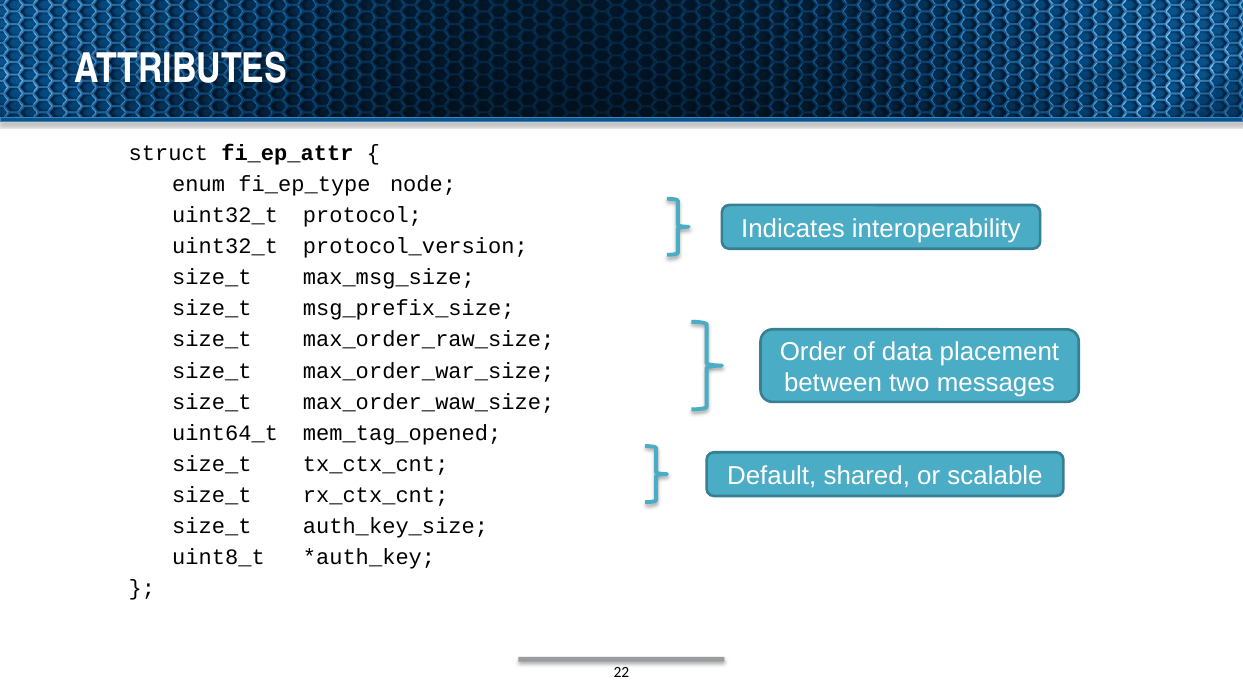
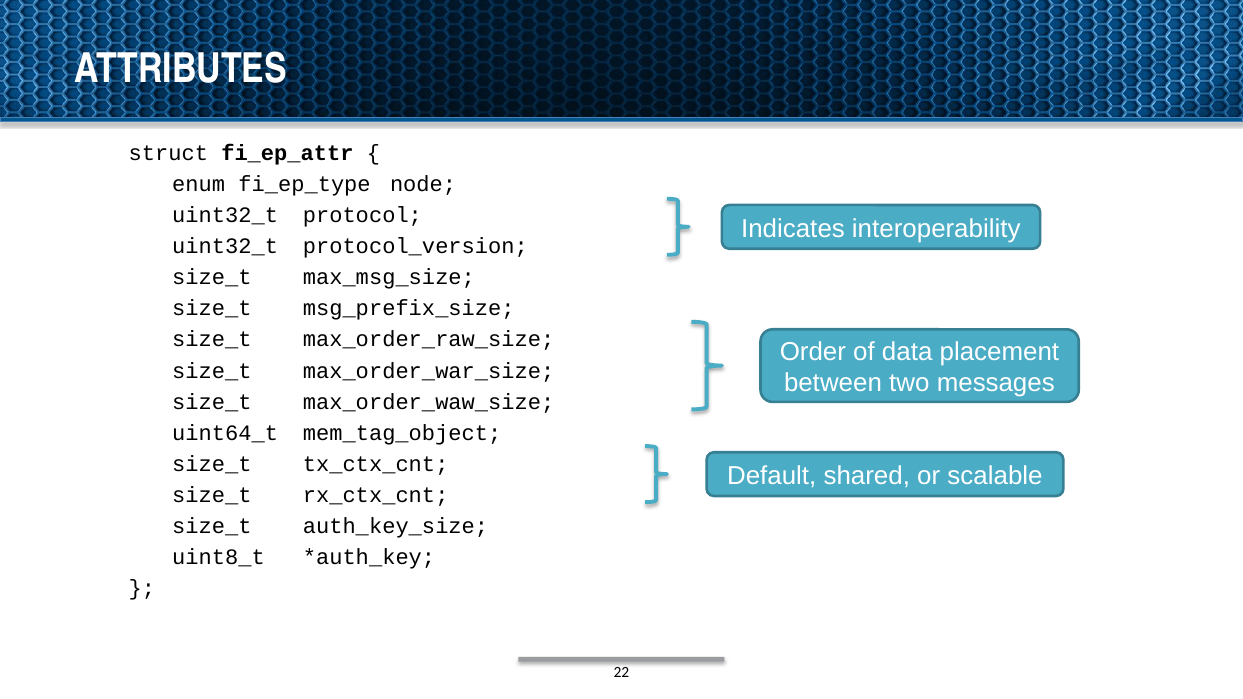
mem_tag_opened: mem_tag_opened -> mem_tag_object (402, 433)
